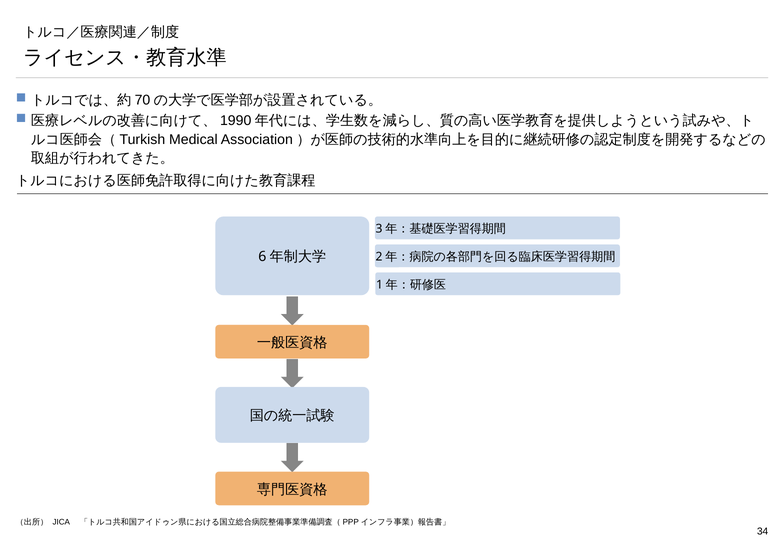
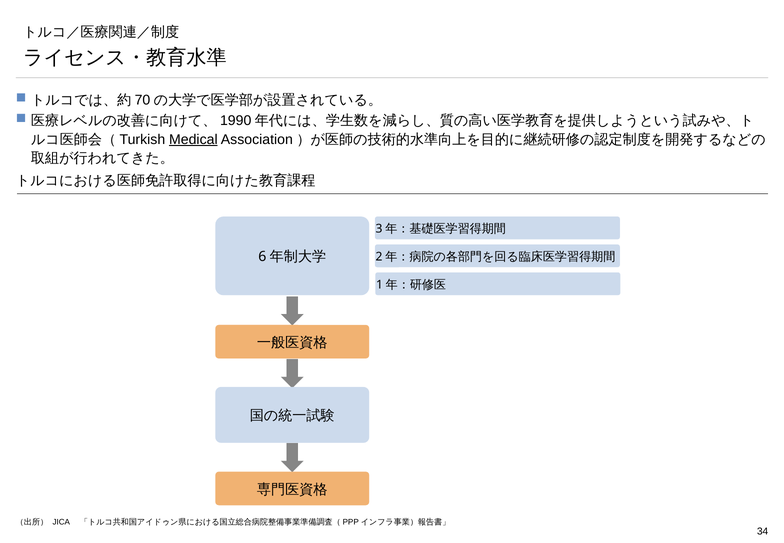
Medical underline: none -> present (193, 139)
